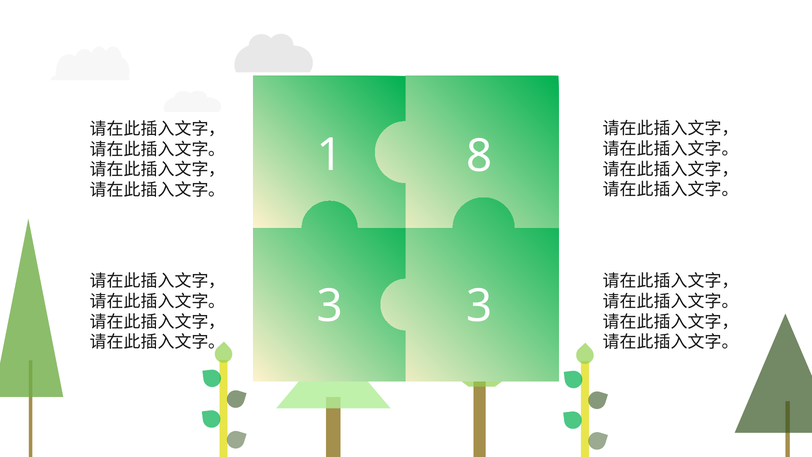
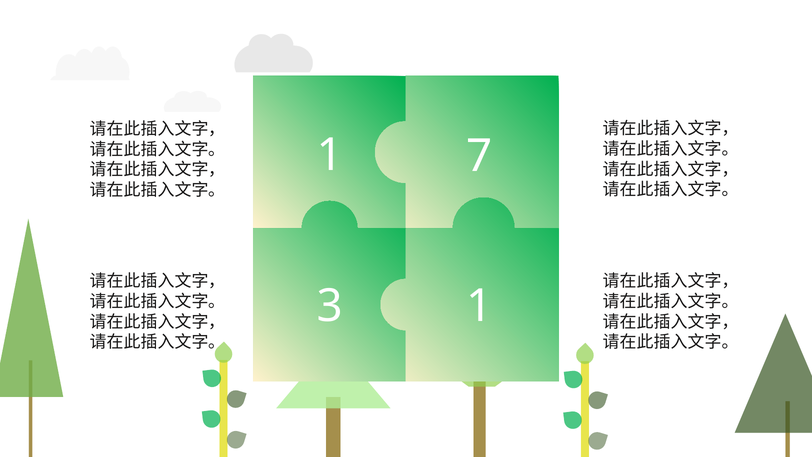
8: 8 -> 7 (480, 156)
3 3: 3 -> 1 (480, 306)
